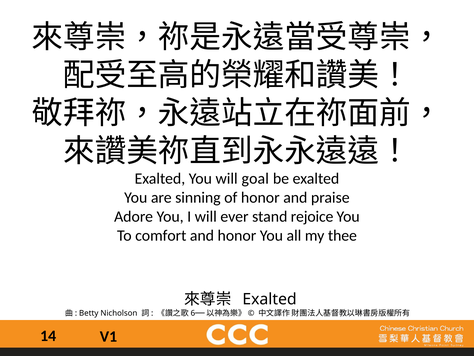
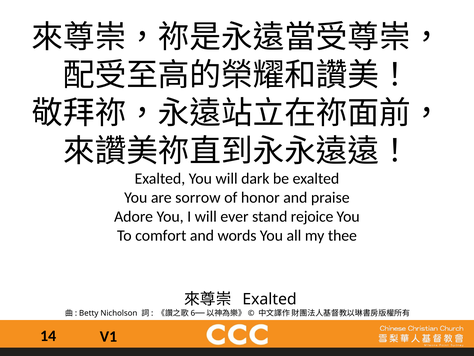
goal: goal -> dark (255, 178)
sinning: sinning -> sorrow (198, 197)
and honor: honor -> words (237, 235)
